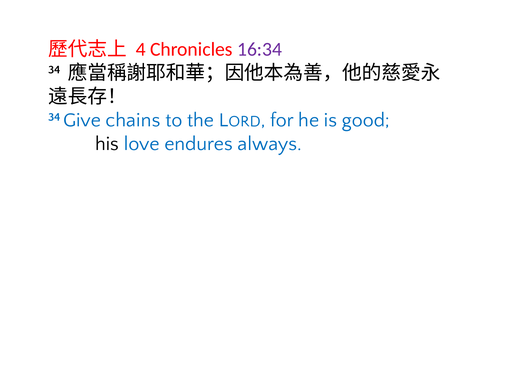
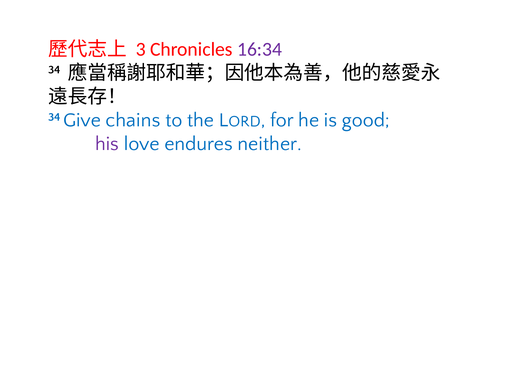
4: 4 -> 3 (141, 49)
his colour: black -> purple (107, 144)
always: always -> neither (270, 144)
